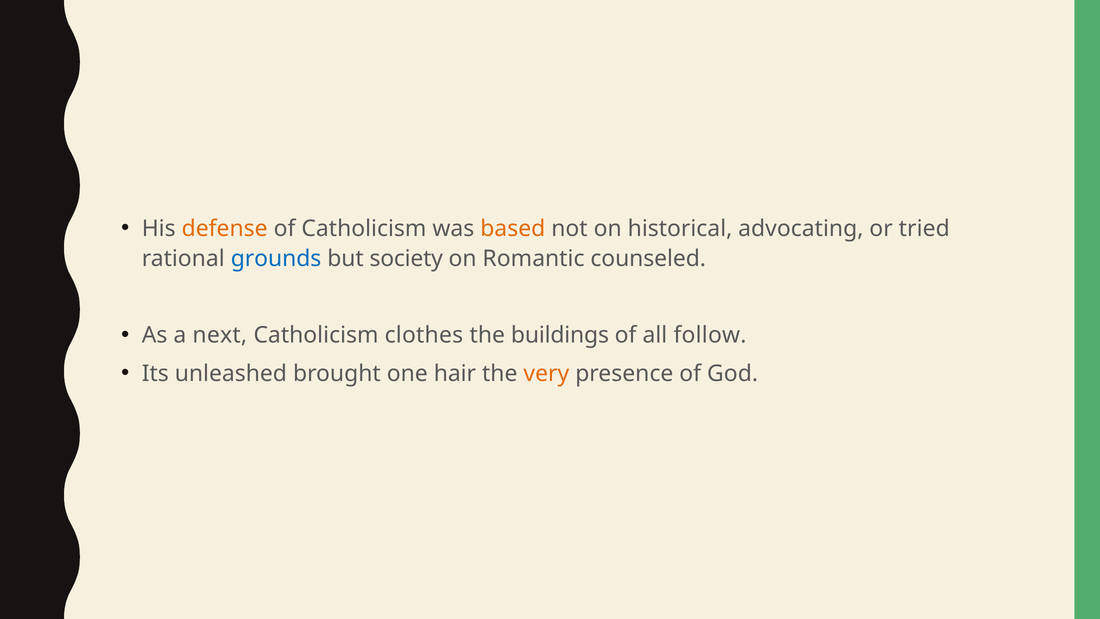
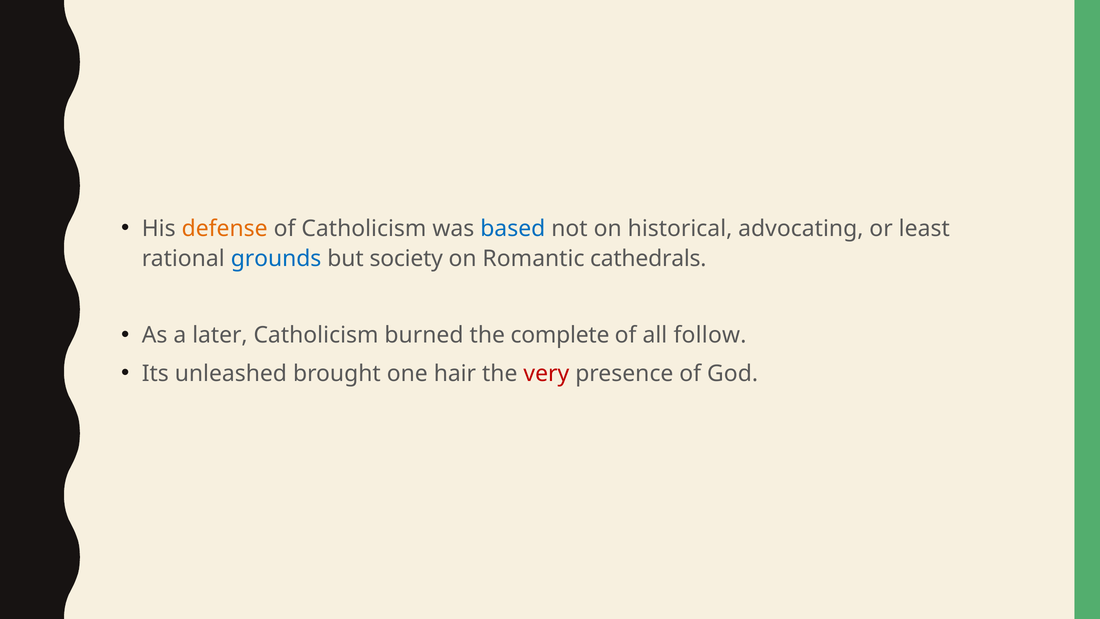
based colour: orange -> blue (513, 228)
tried: tried -> least (924, 228)
counseled: counseled -> cathedrals (648, 259)
next: next -> later (220, 335)
clothes: clothes -> burned (424, 335)
buildings: buildings -> complete (560, 335)
very colour: orange -> red (546, 373)
